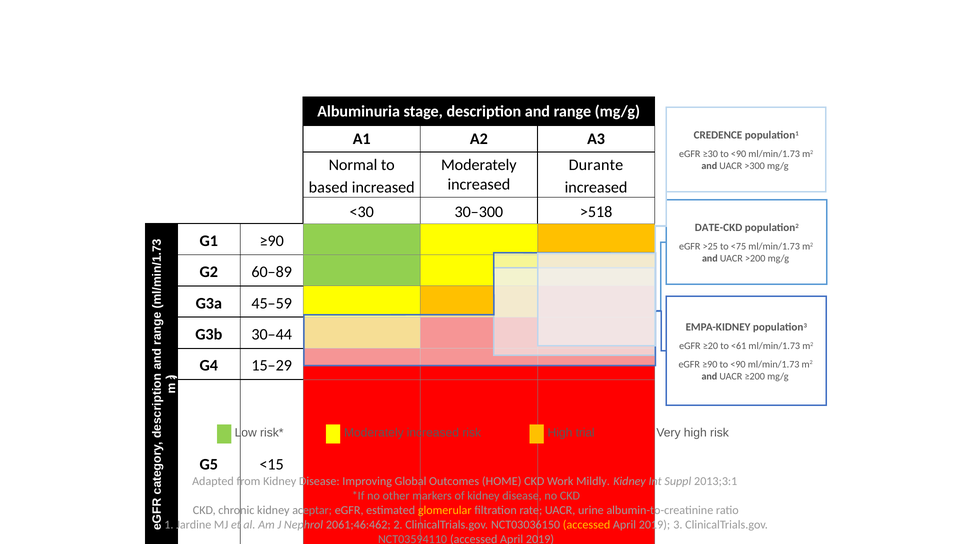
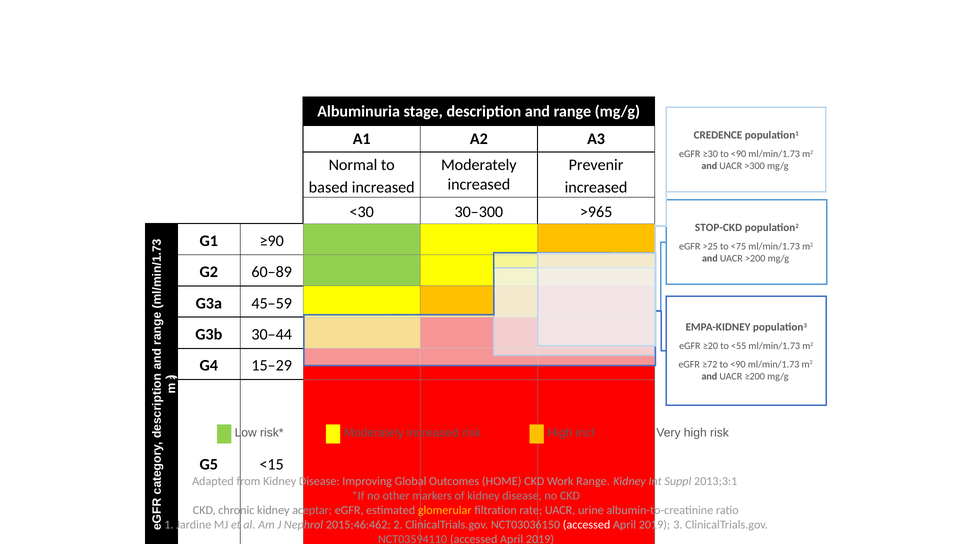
Durante: Durante -> Prevenir (596, 165)
>518: >518 -> >965 (596, 212)
DATE-CKD: DATE-CKD -> STOP-CKD (719, 228)
<61: <61 -> <55 (739, 346)
eGFR ≥90: ≥90 -> ≥72 (710, 365)
trial: trial -> incl (585, 433)
Work Mildly: Mildly -> Range (593, 482)
2061;46:462: 2061;46:462 -> 2015;46:462 (358, 525)
accessed colour: yellow -> white (587, 525)
